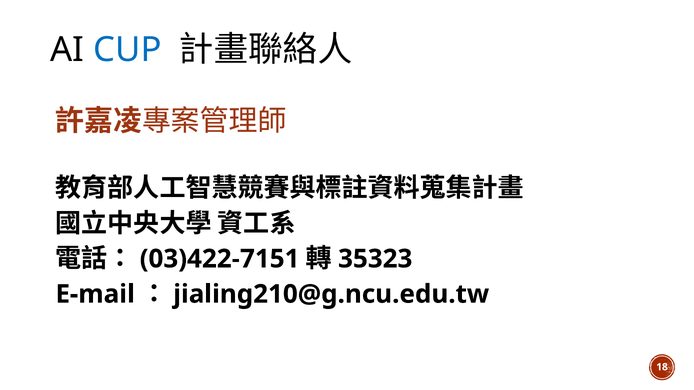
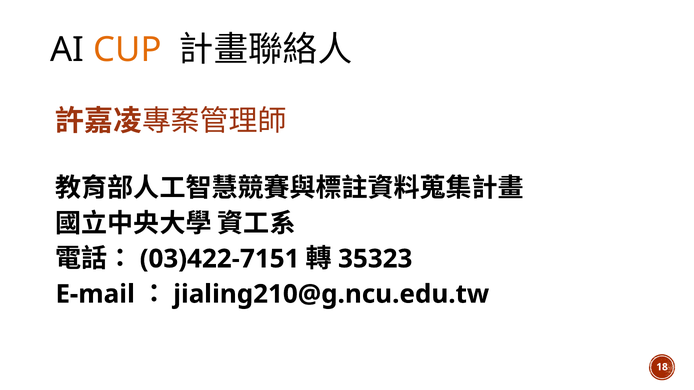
CUP colour: blue -> orange (127, 50)
